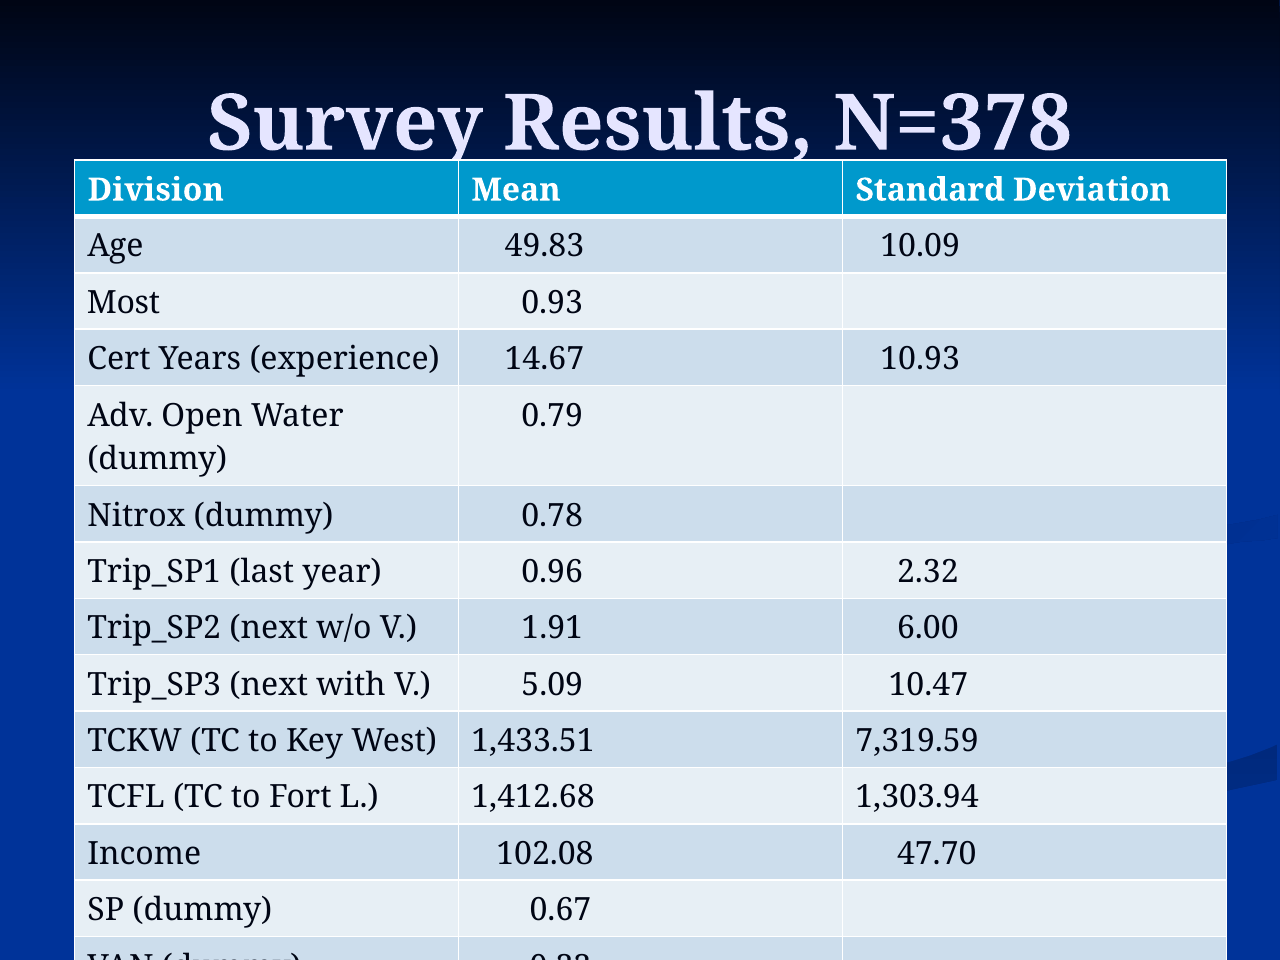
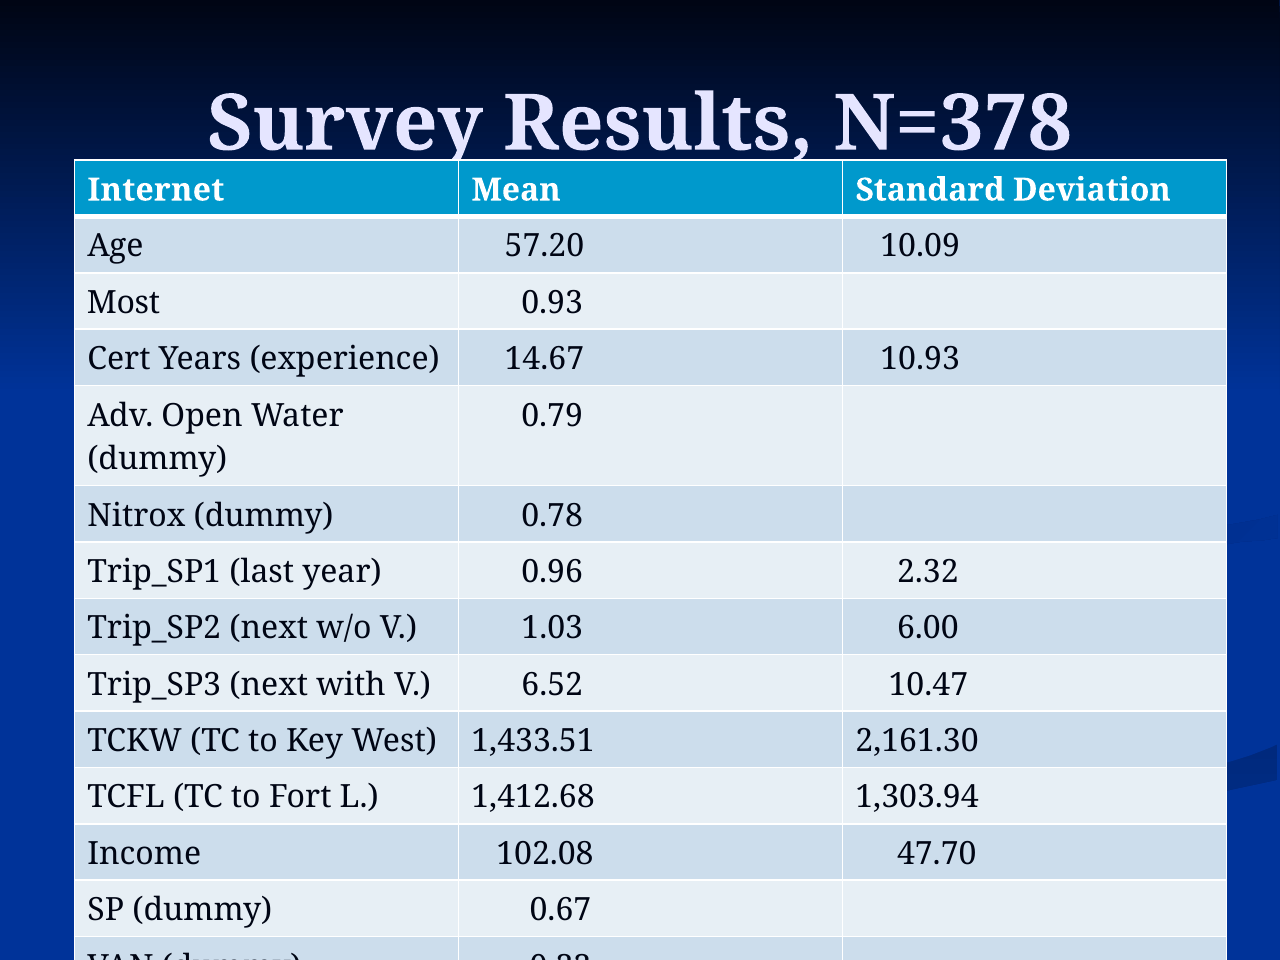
Division: Division -> Internet (156, 190)
49.83: 49.83 -> 57.20 (544, 246)
1.91: 1.91 -> 1.03 (552, 628)
5.09: 5.09 -> 6.52 (552, 685)
7,319.59: 7,319.59 -> 2,161.30 (917, 741)
